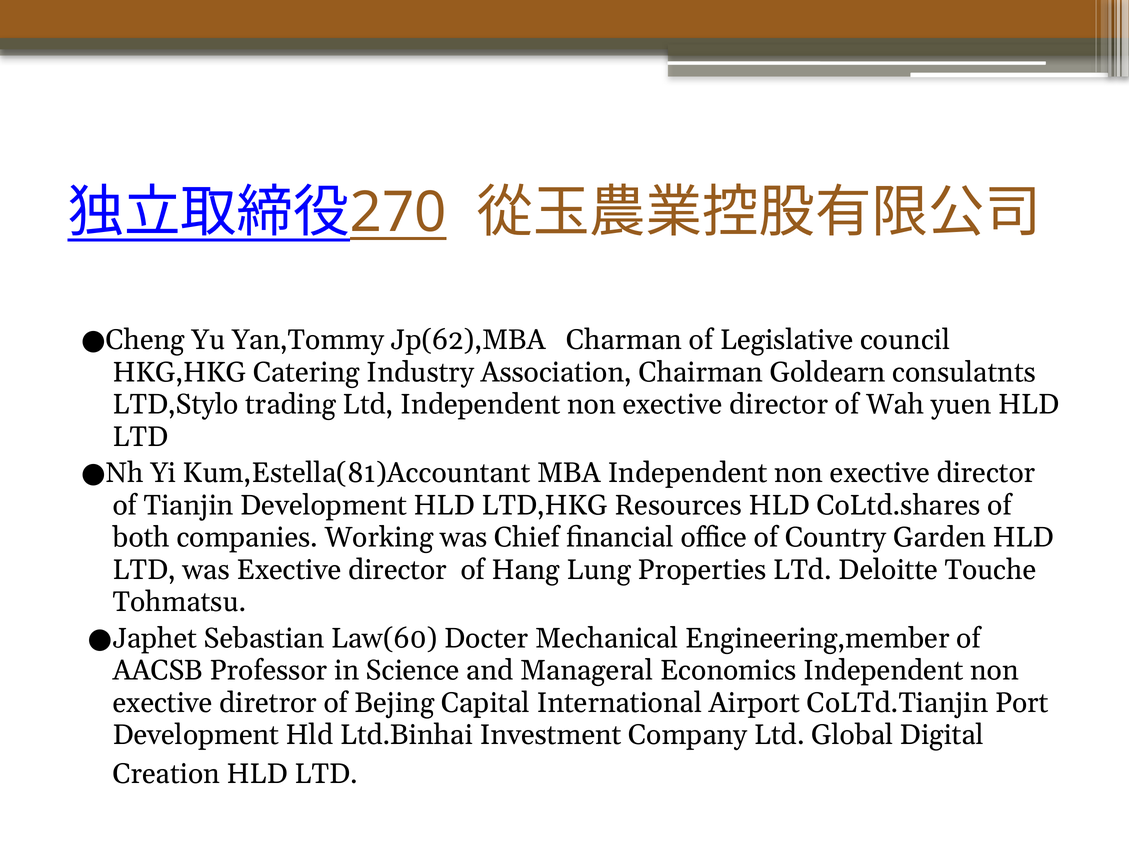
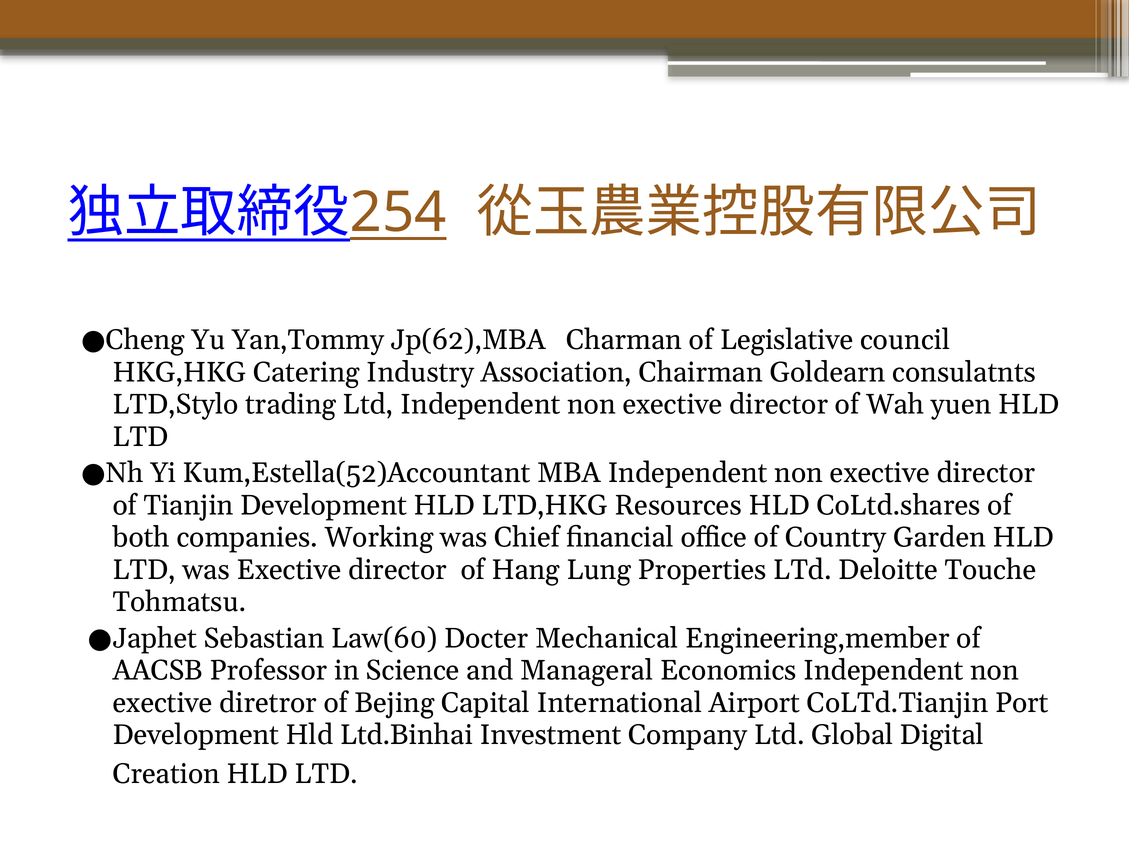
270: 270 -> 254 (398, 213)
Kum,Estella(81)Accountant: Kum,Estella(81)Accountant -> Kum,Estella(52)Accountant (357, 473)
